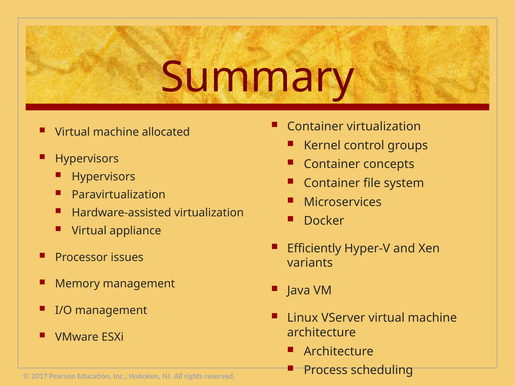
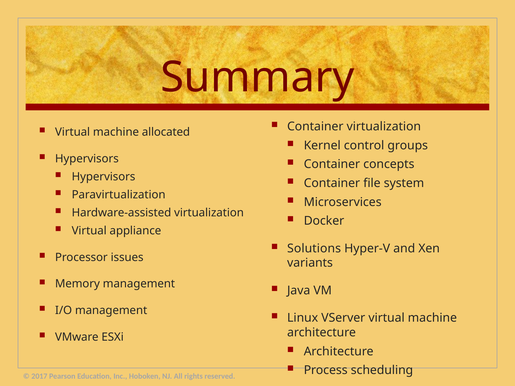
Efficiently: Efficiently -> Solutions (314, 249)
